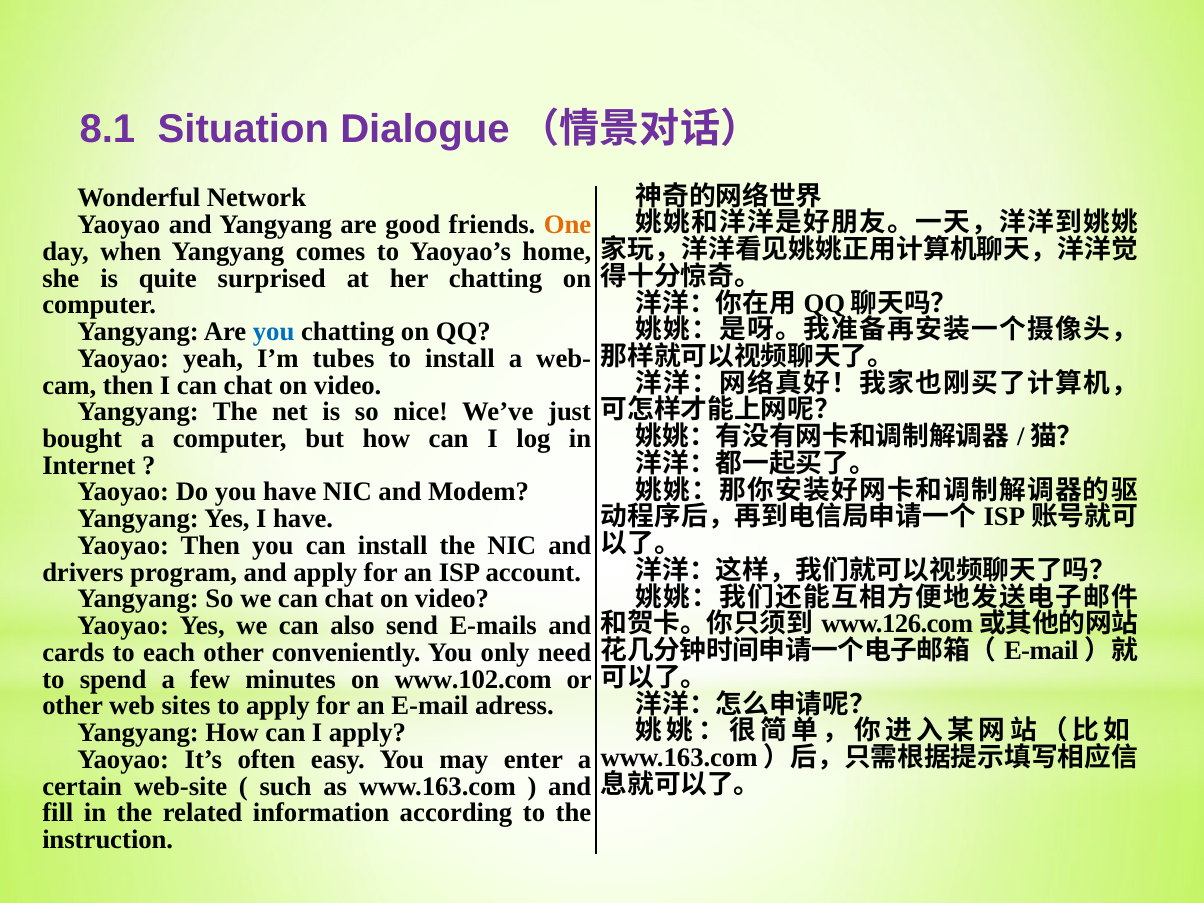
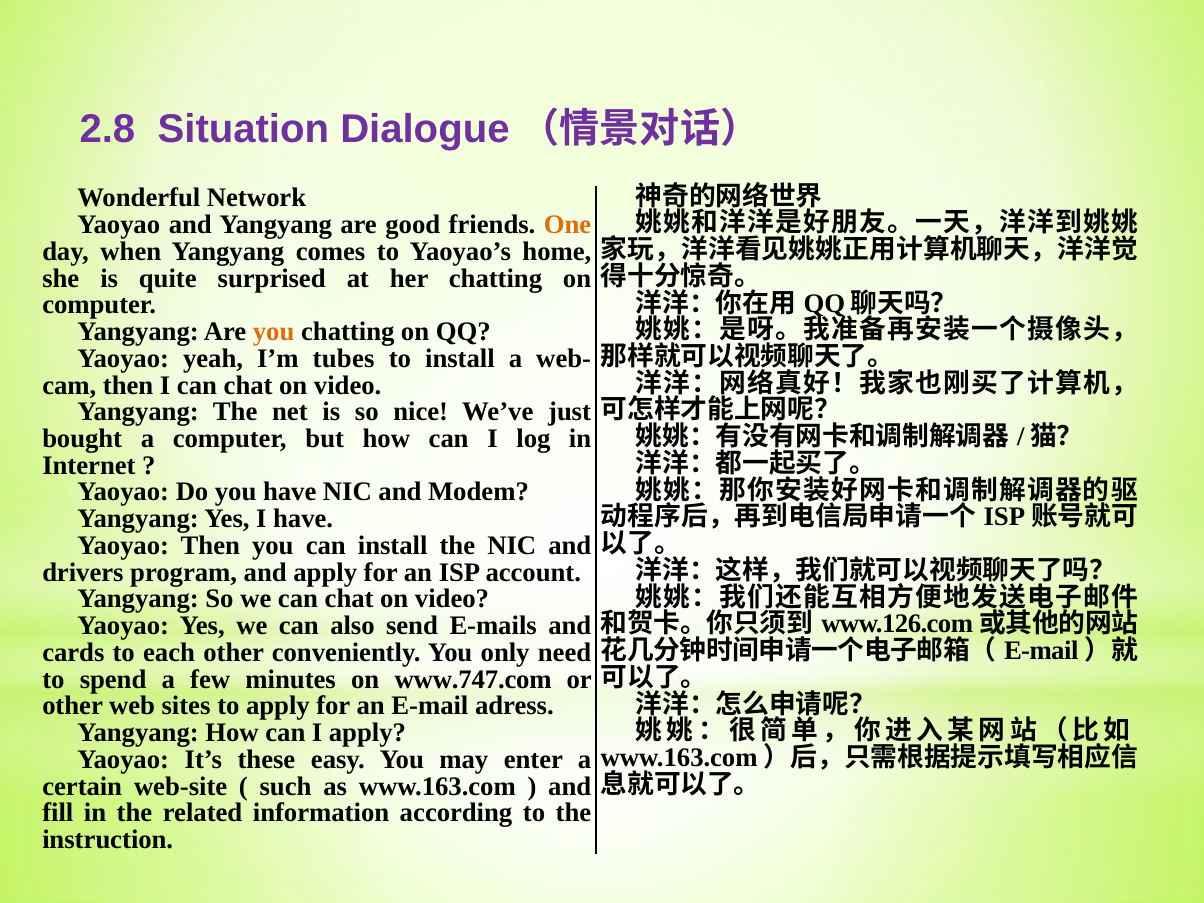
8.1: 8.1 -> 2.8 (107, 129)
you colour: blue -> orange (274, 332)
www.102.com: www.102.com -> www.747.com (473, 679)
often: often -> these (266, 760)
